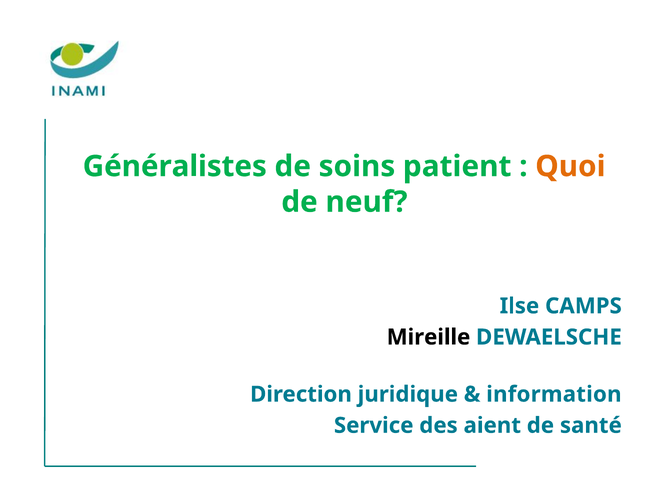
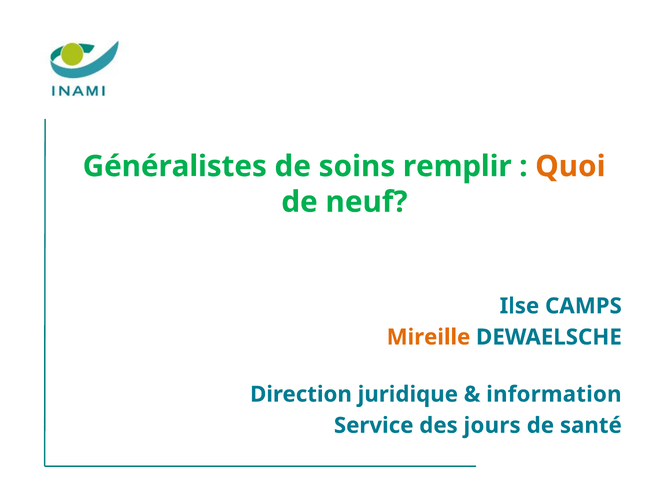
patient: patient -> remplir (457, 166)
Mireille colour: black -> orange (428, 337)
aient: aient -> jours (492, 425)
